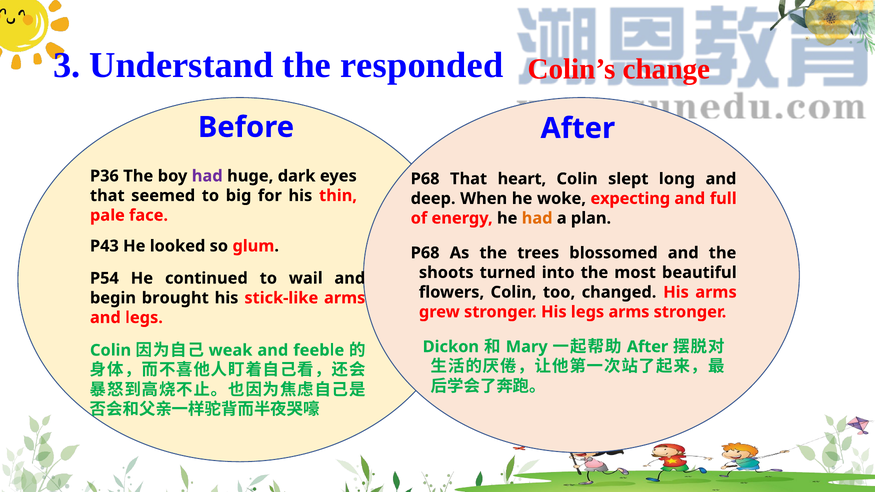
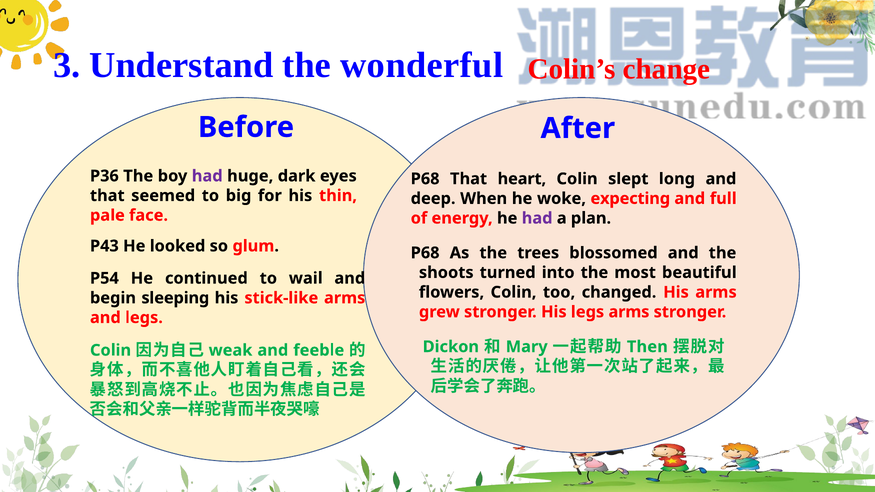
responded: responded -> wonderful (422, 65)
had colour: orange -> purple (537, 218)
brought: brought -> sleeping (175, 298)
After: After -> Then (647, 347)
